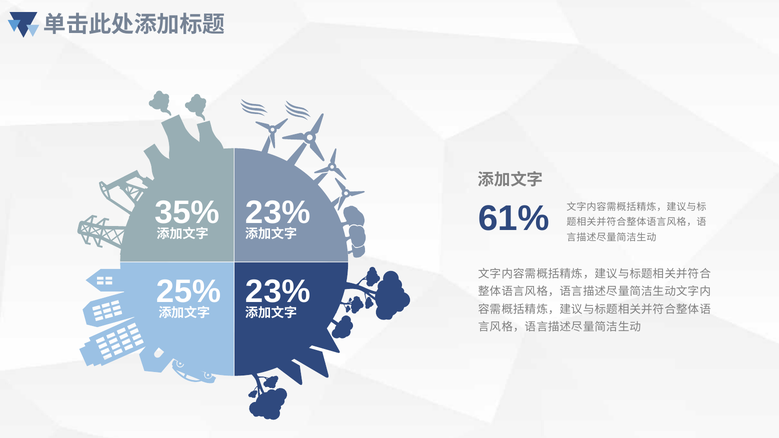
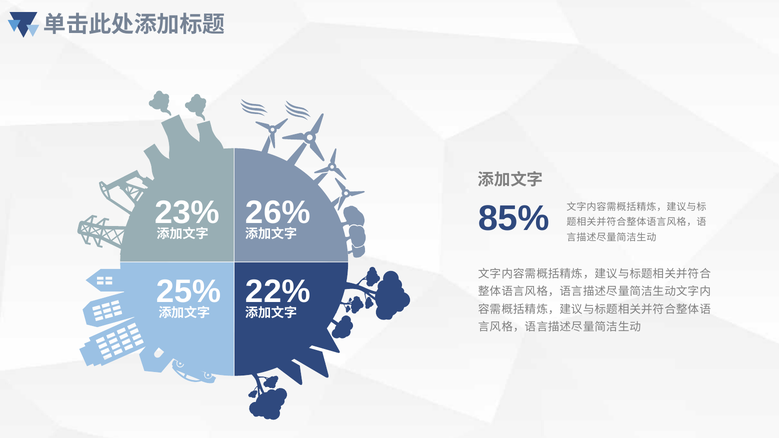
23%: 23% -> 26% (278, 213)
35%: 35% -> 23% (187, 213)
61%: 61% -> 85% (514, 218)
23%: 23% -> 22% (278, 292)
